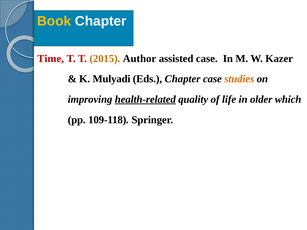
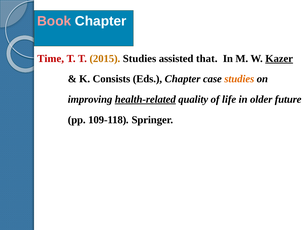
Book colour: yellow -> pink (54, 21)
2015 Author: Author -> Studies (140, 59)
assisted case: case -> that (207, 59)
Kazer underline: none -> present (279, 59)
Mulyadi: Mulyadi -> Consists (111, 79)
which: which -> future (288, 99)
